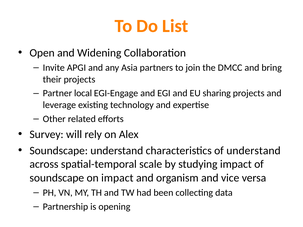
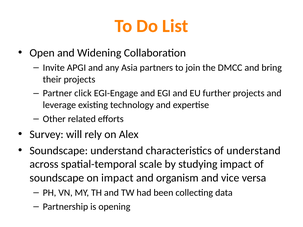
local: local -> click (83, 93)
sharing: sharing -> further (217, 93)
